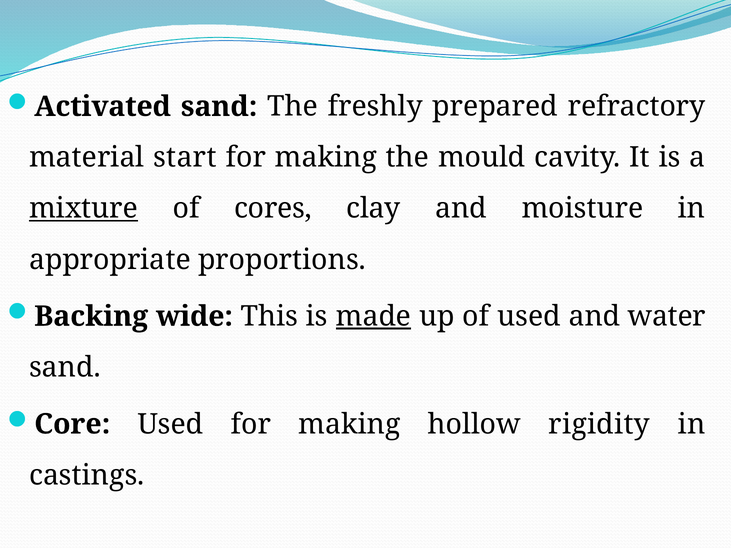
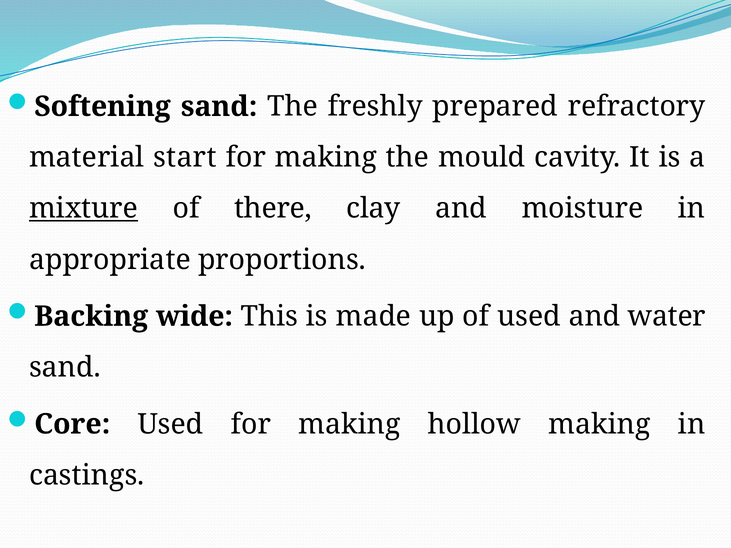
Activated: Activated -> Softening (103, 107)
cores: cores -> there (273, 209)
made underline: present -> none (373, 317)
hollow rigidity: rigidity -> making (599, 424)
